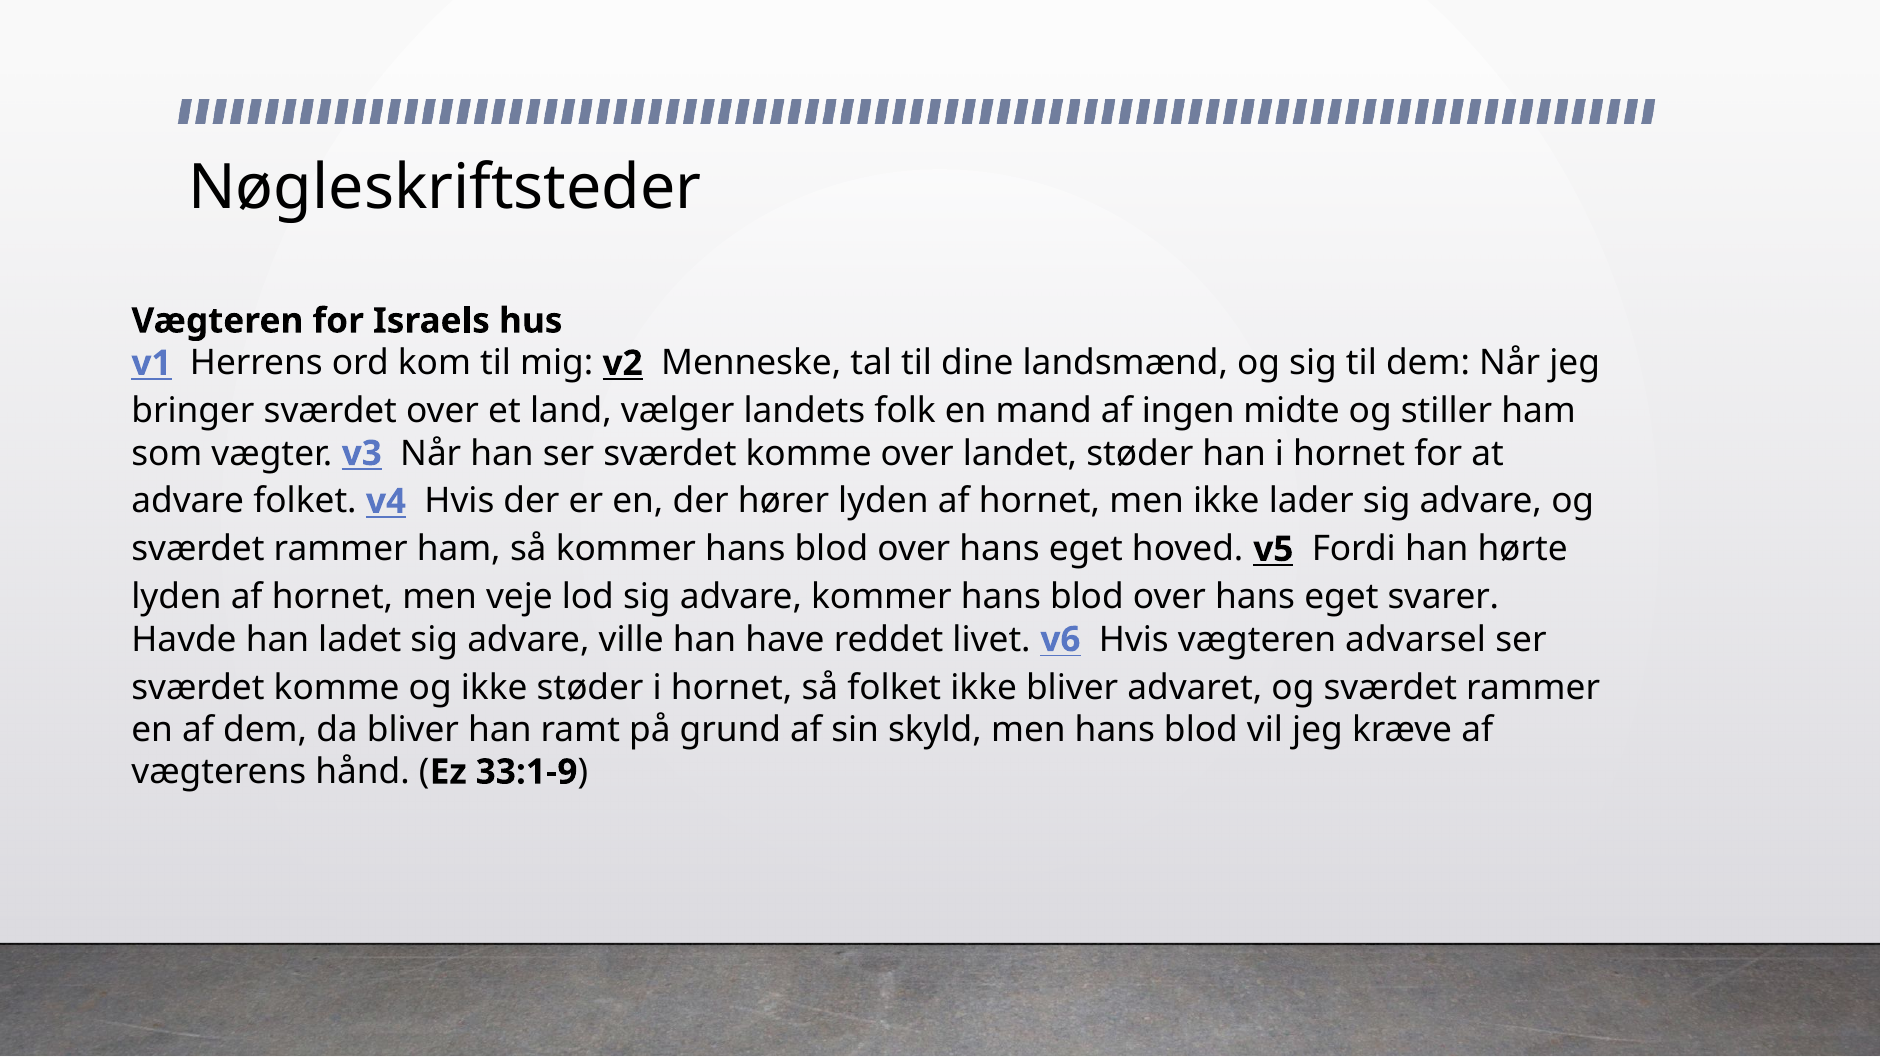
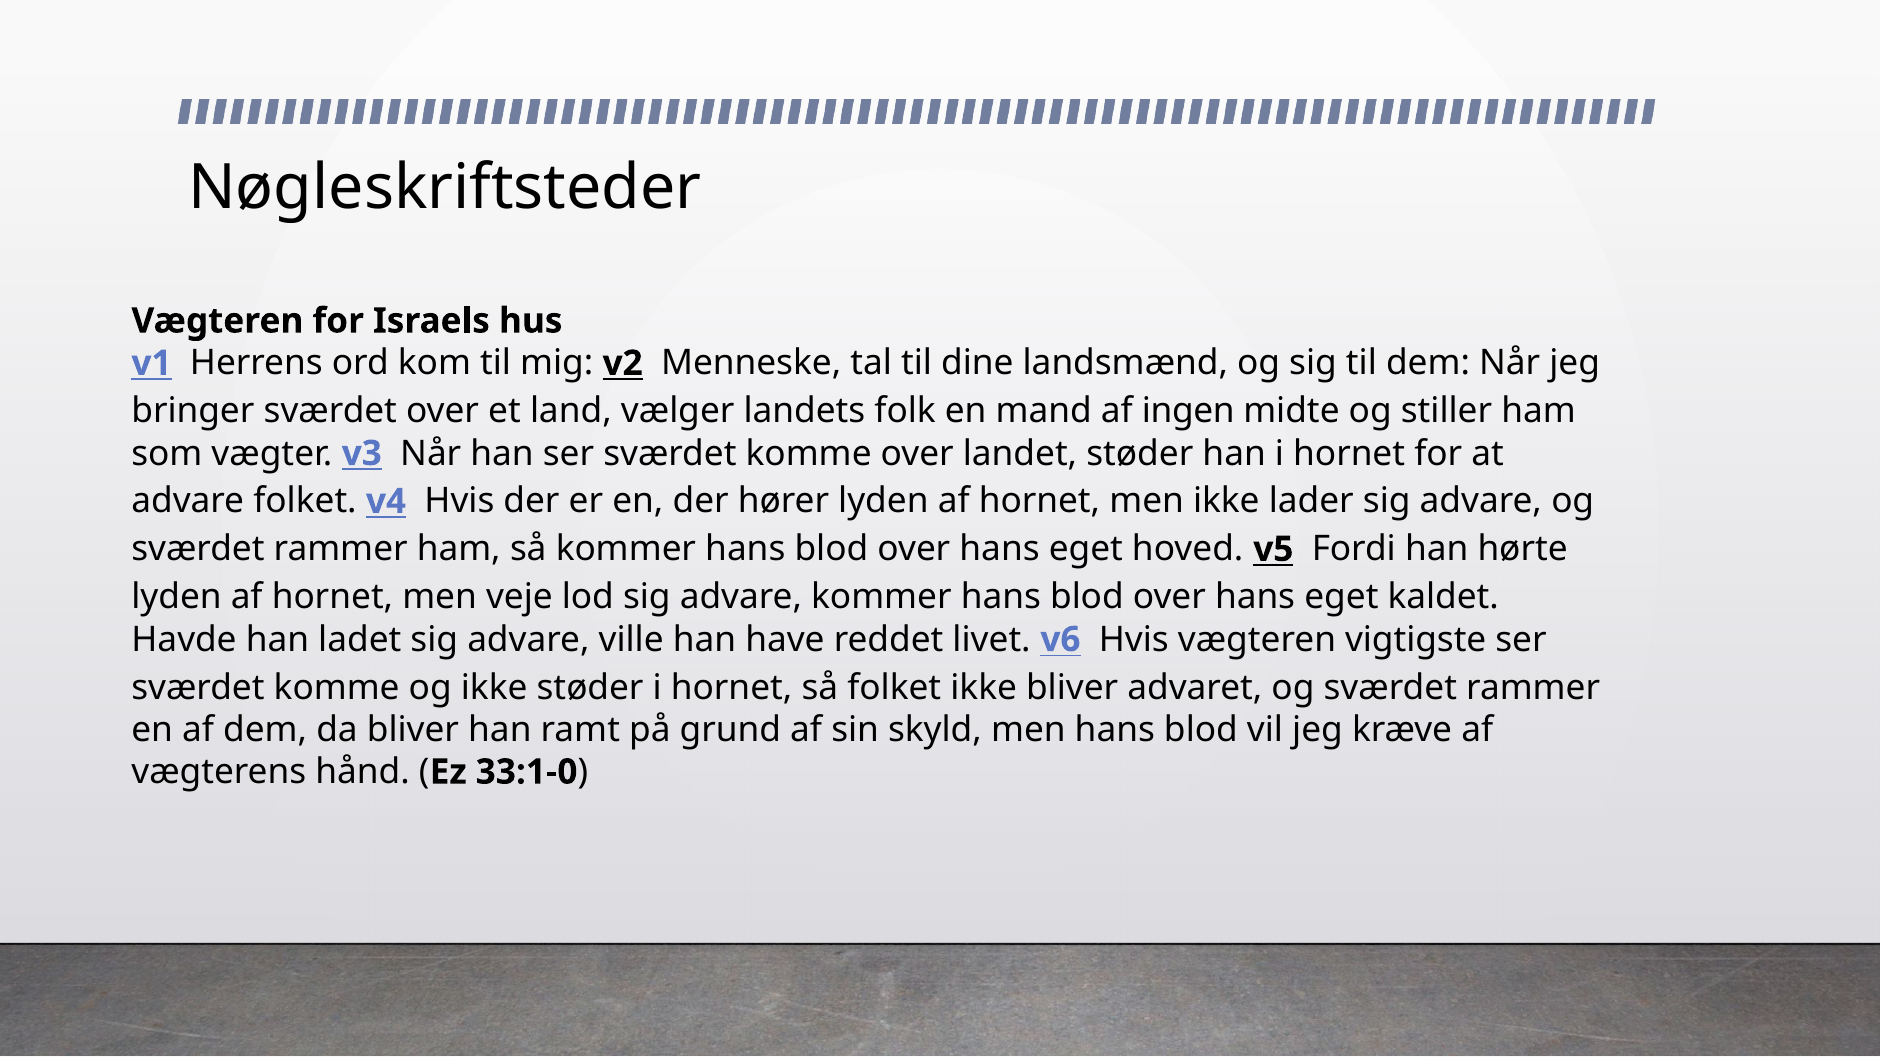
svarer: svarer -> kaldet (1443, 597)
advarsel: advarsel -> vigtigste (1416, 640)
33:1-9: 33:1-9 -> 33:1-0 (527, 772)
